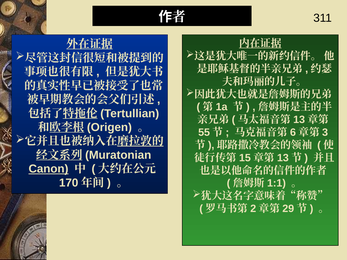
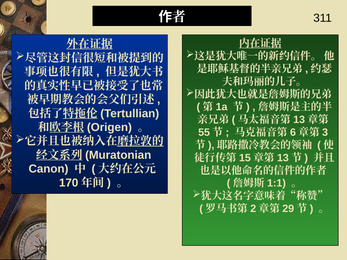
Canon underline: present -> none (48, 169)
